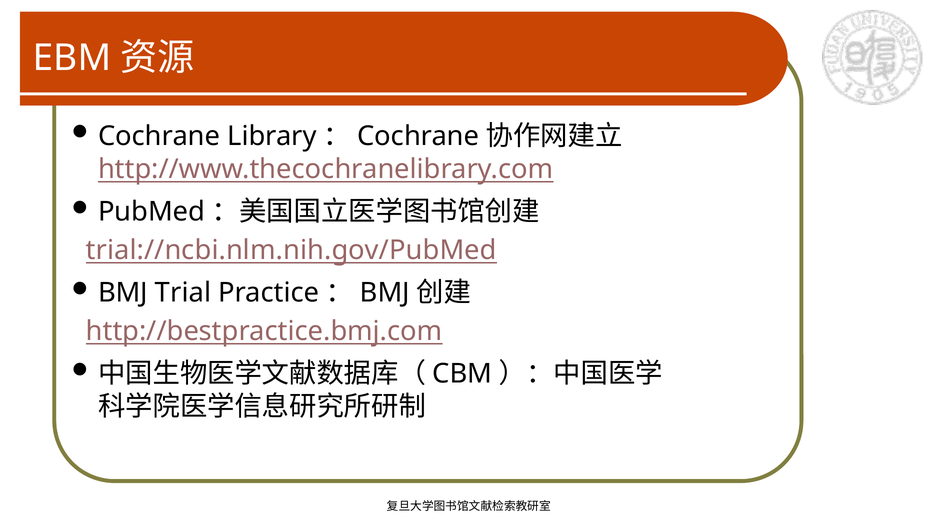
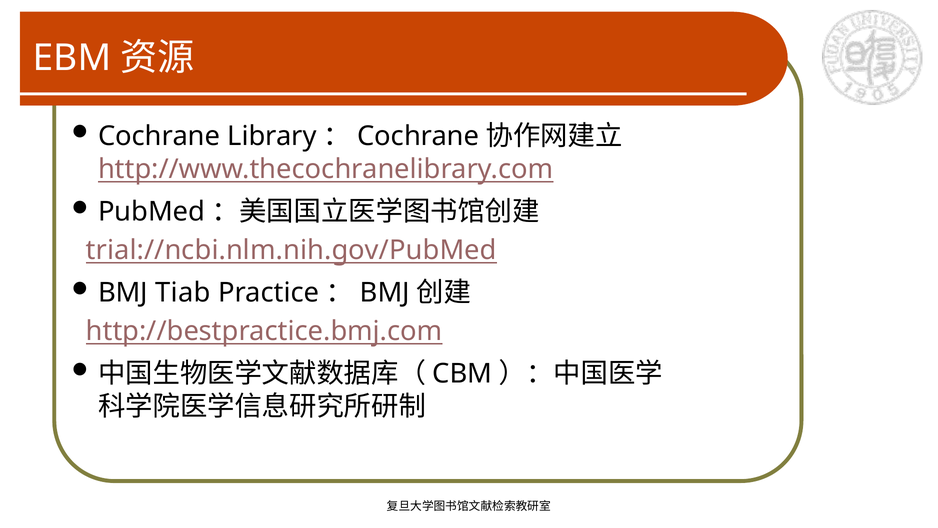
Trial: Trial -> Tiab (183, 293)
